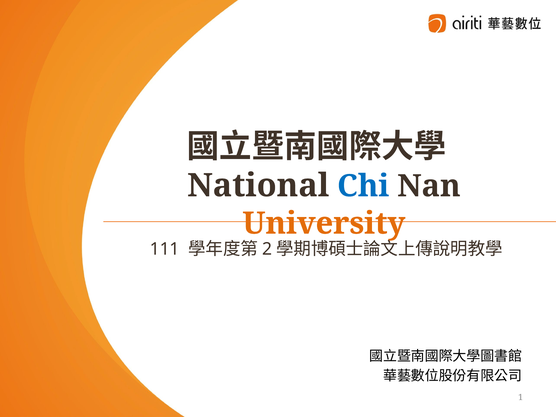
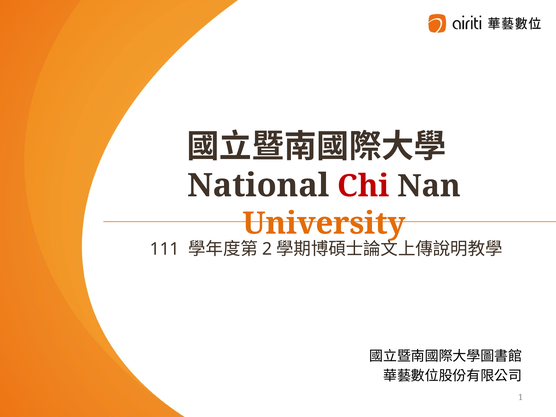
Chi colour: blue -> red (363, 186)
